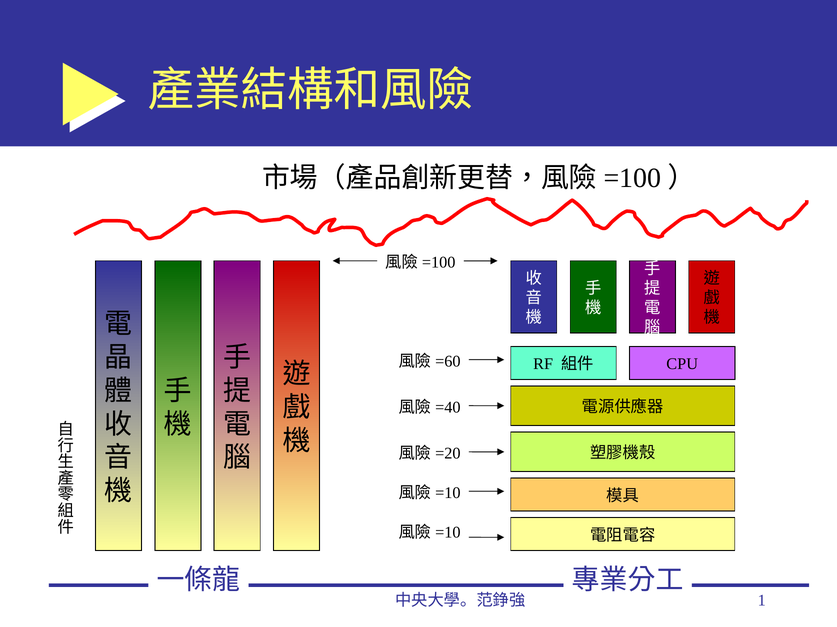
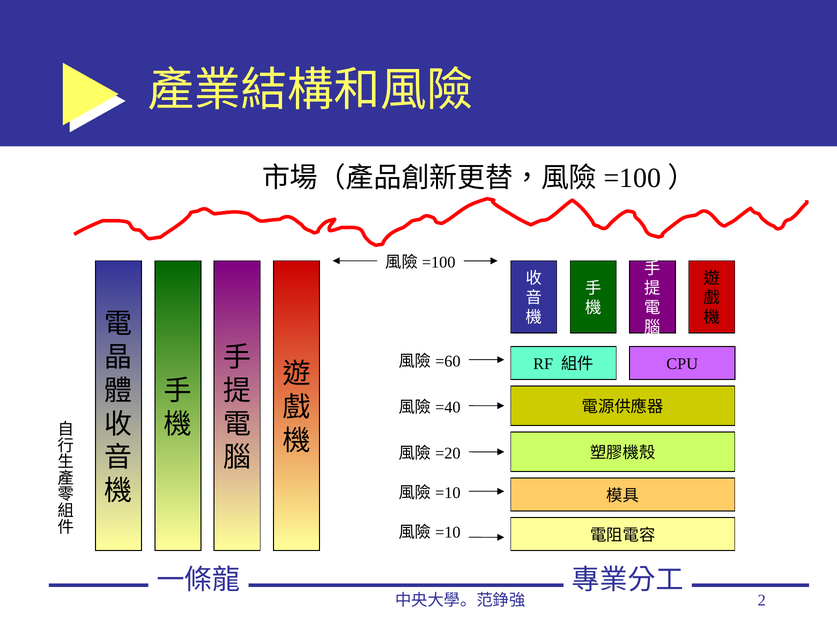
1: 1 -> 2 (762, 601)
